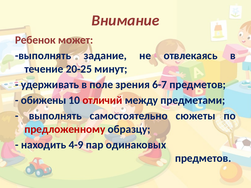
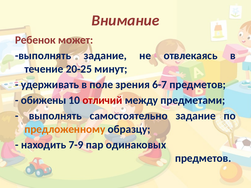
самостоятельно сюжеты: сюжеты -> задание (196, 116)
предложенному colour: red -> orange (65, 129)
4-9: 4-9 -> 7-9 (76, 145)
